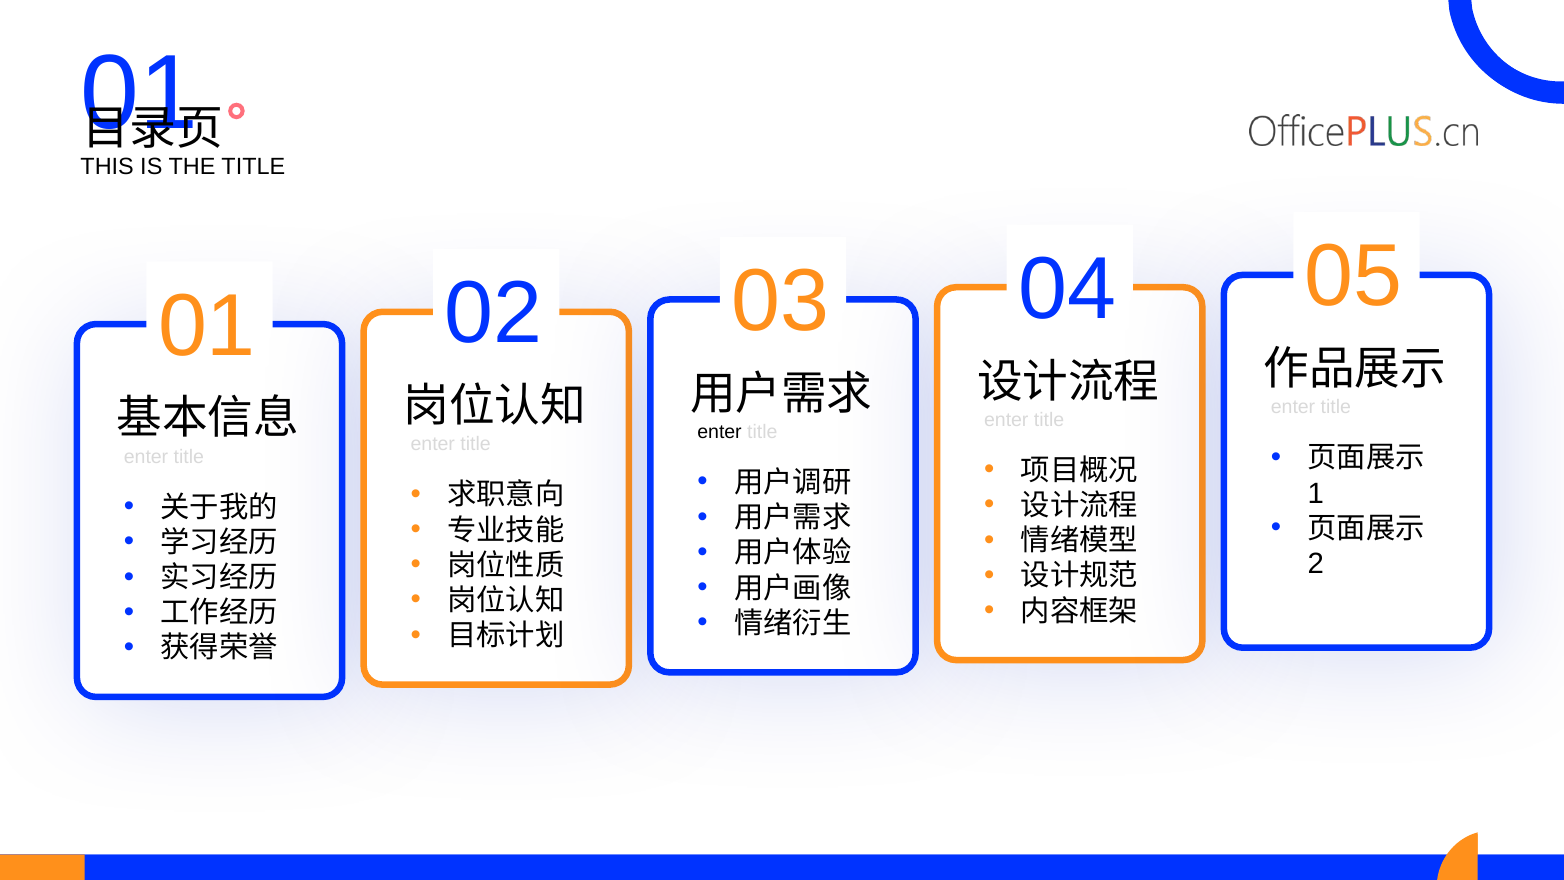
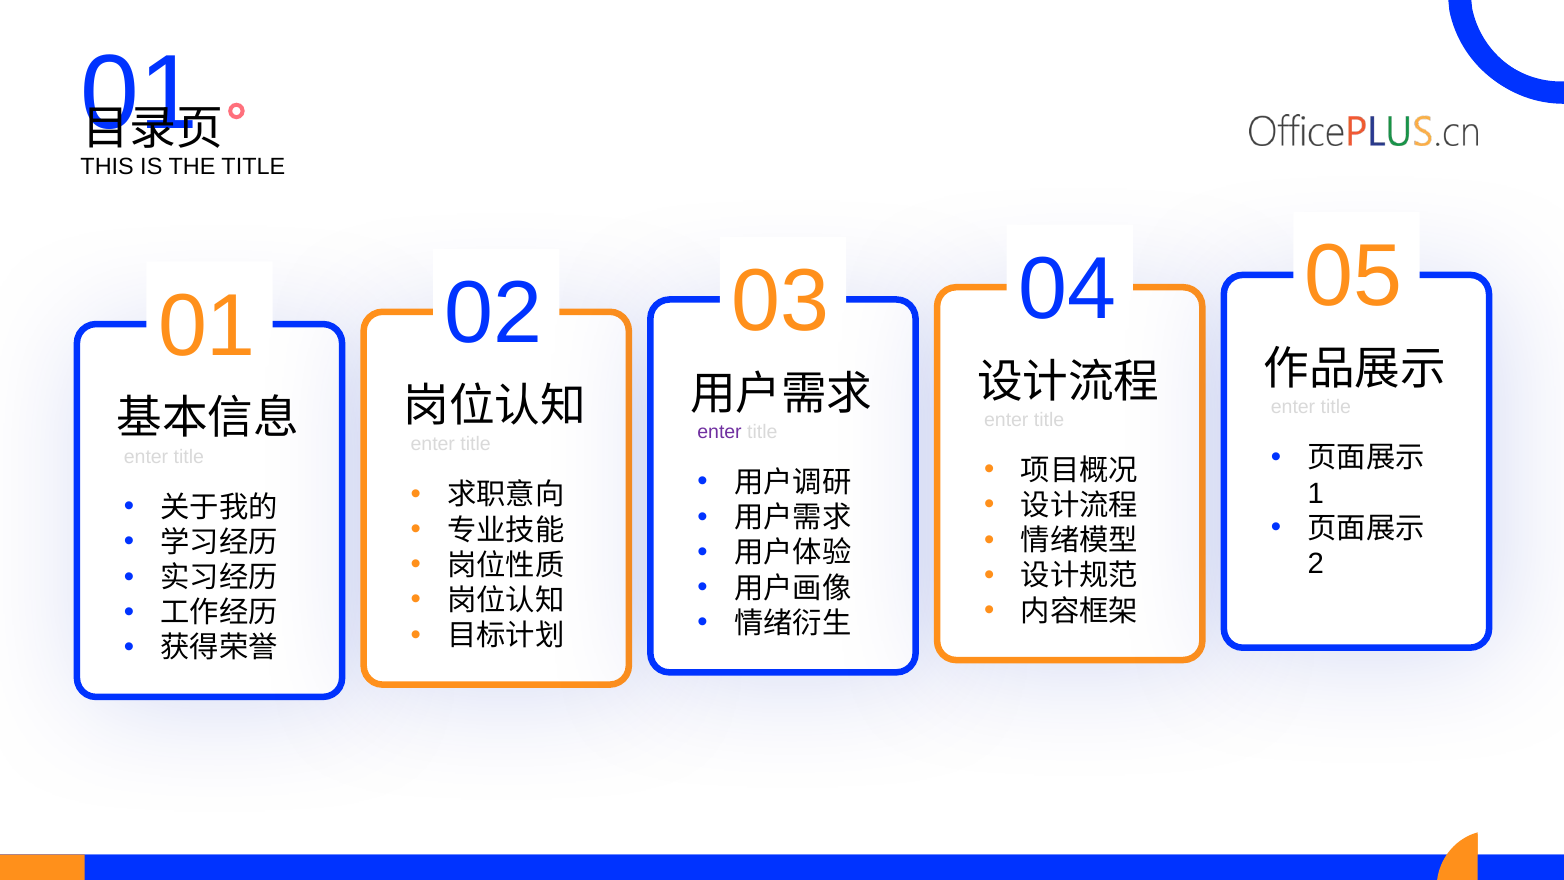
enter colour: black -> purple (720, 432)
